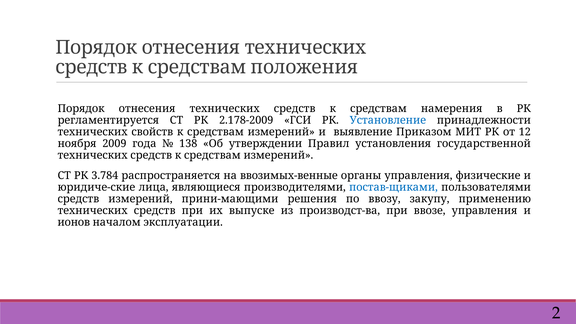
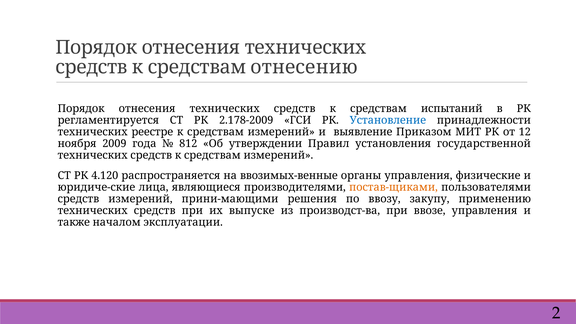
положения: положения -> отнесению (304, 67)
намерения: намерения -> испытаний (452, 109)
свойств: свойств -> реестре (152, 132)
138: 138 -> 812 (188, 144)
3.784: 3.784 -> 4.120 (105, 175)
постав-щиками colour: blue -> orange (394, 187)
ионов: ионов -> также (74, 222)
